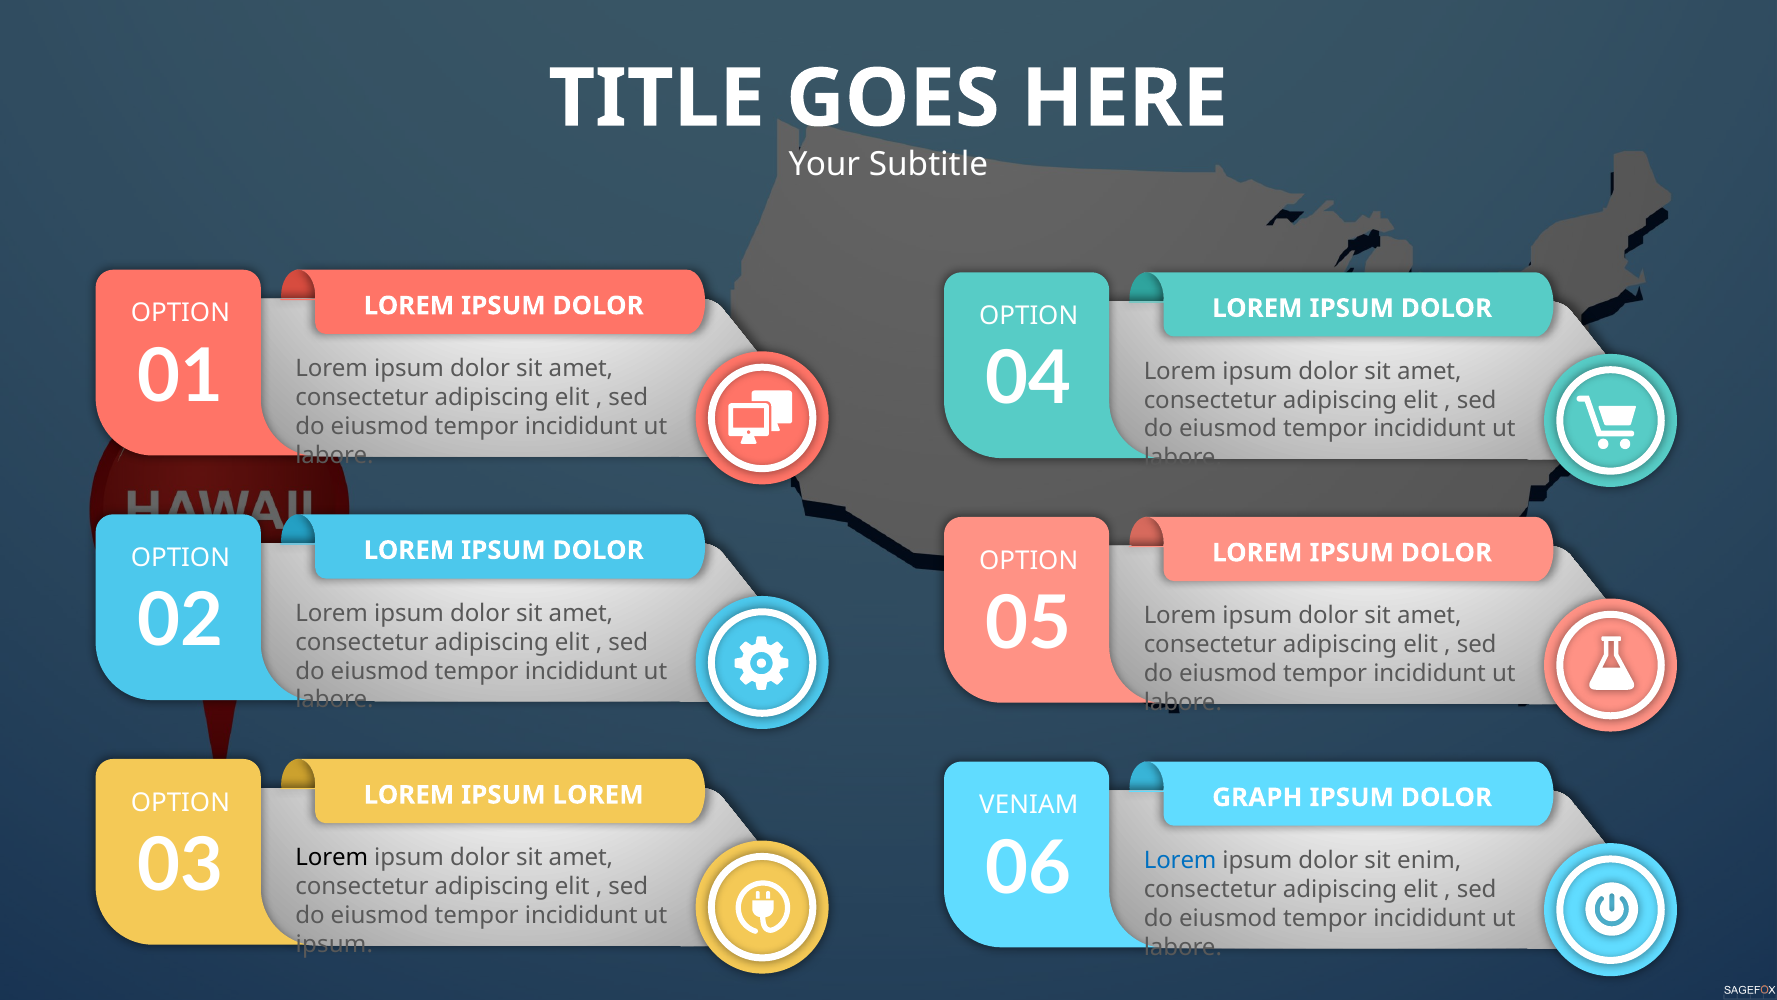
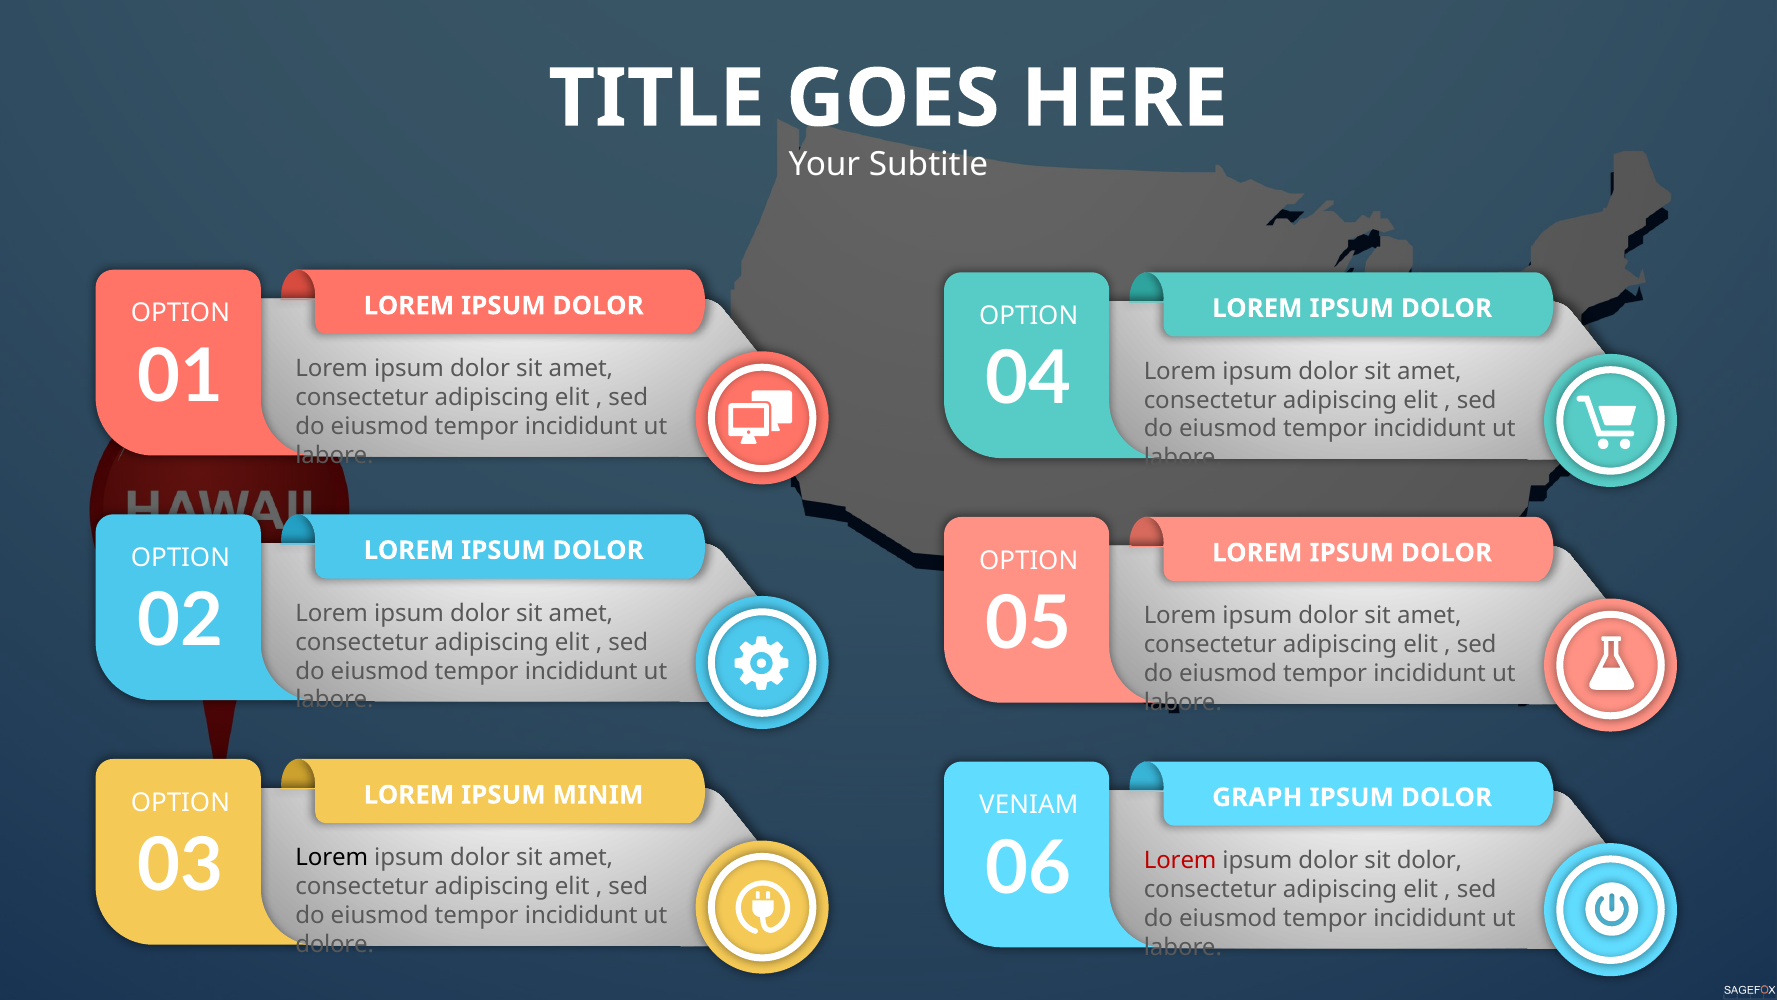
LOREM IPSUM LOREM: LOREM -> MINIM (598, 795)
Lorem colour: blue -> red (1180, 860)
sit enim: enim -> dolor (1429, 860)
ipsum: ipsum -> dolore (335, 944)
